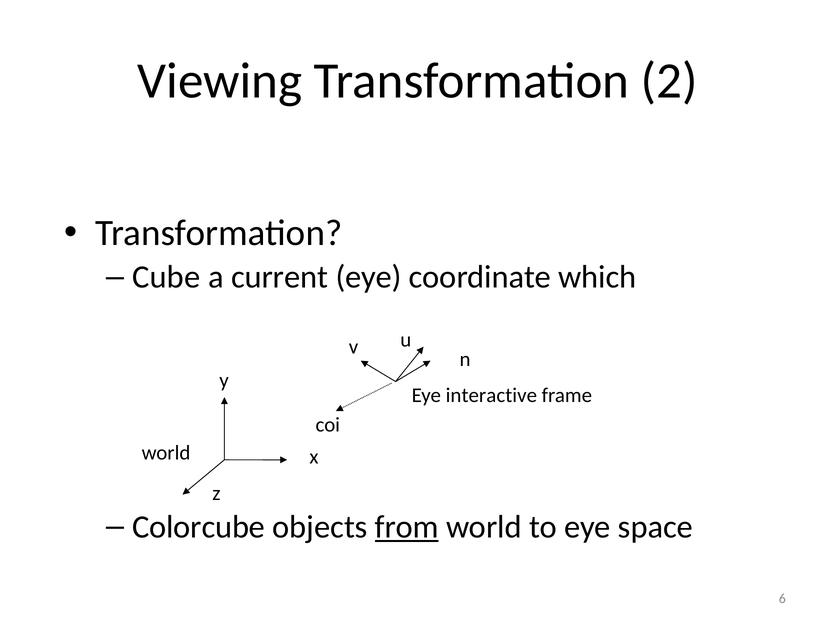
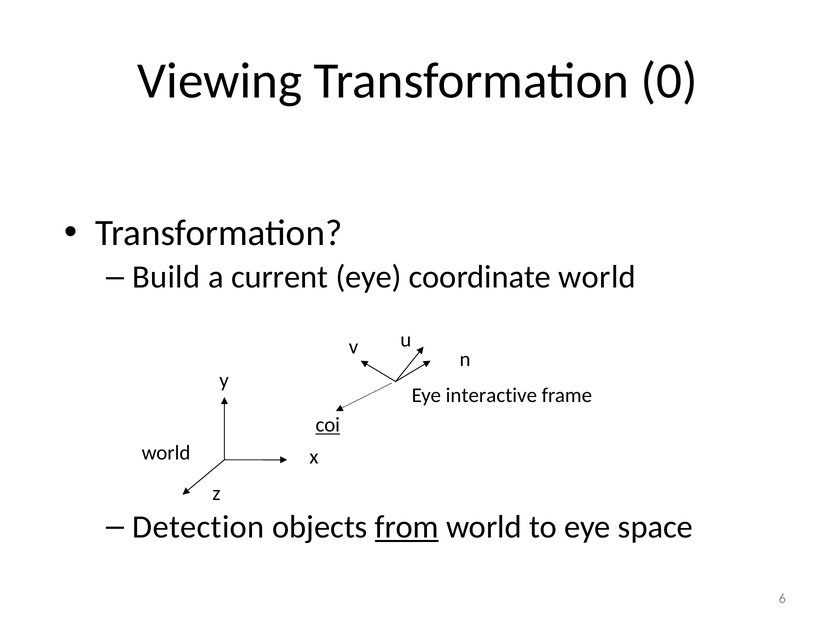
2: 2 -> 0 (669, 81)
Cube: Cube -> Build (166, 277)
coordinate which: which -> world (597, 277)
coi underline: none -> present (328, 425)
Colorcube: Colorcube -> Detection (198, 527)
